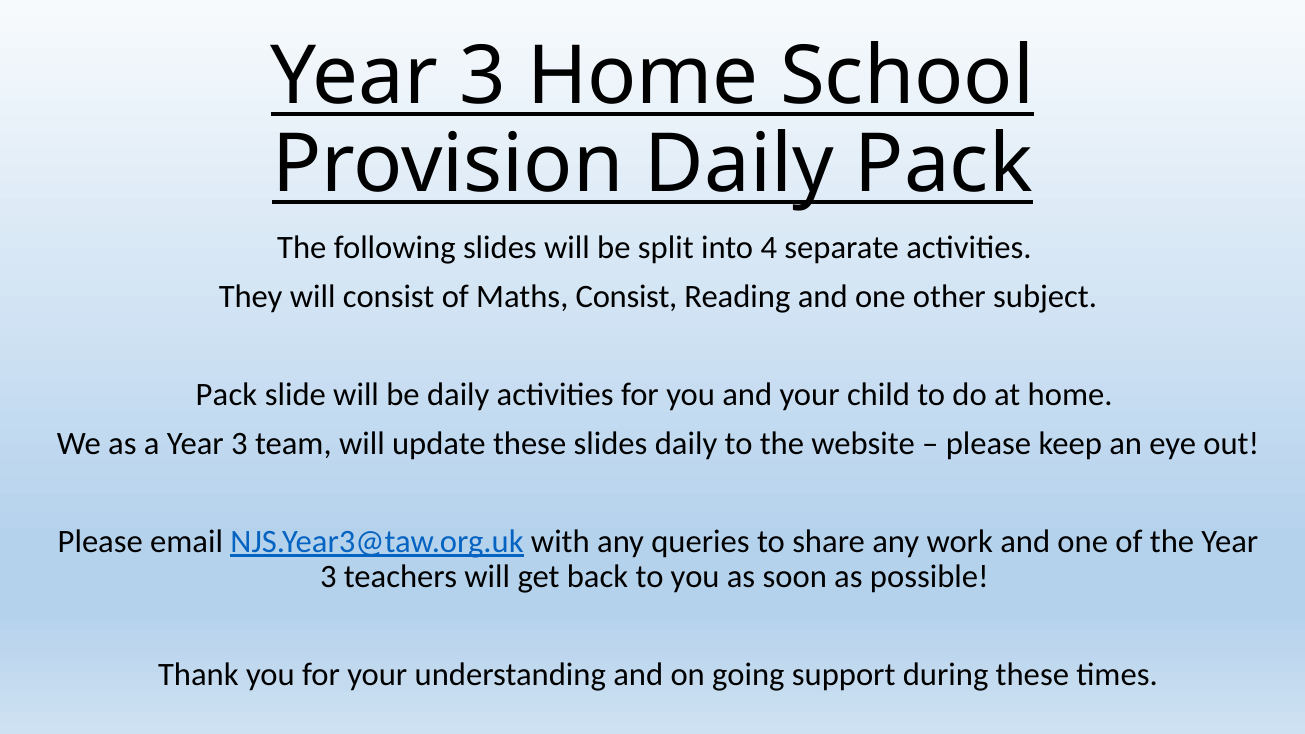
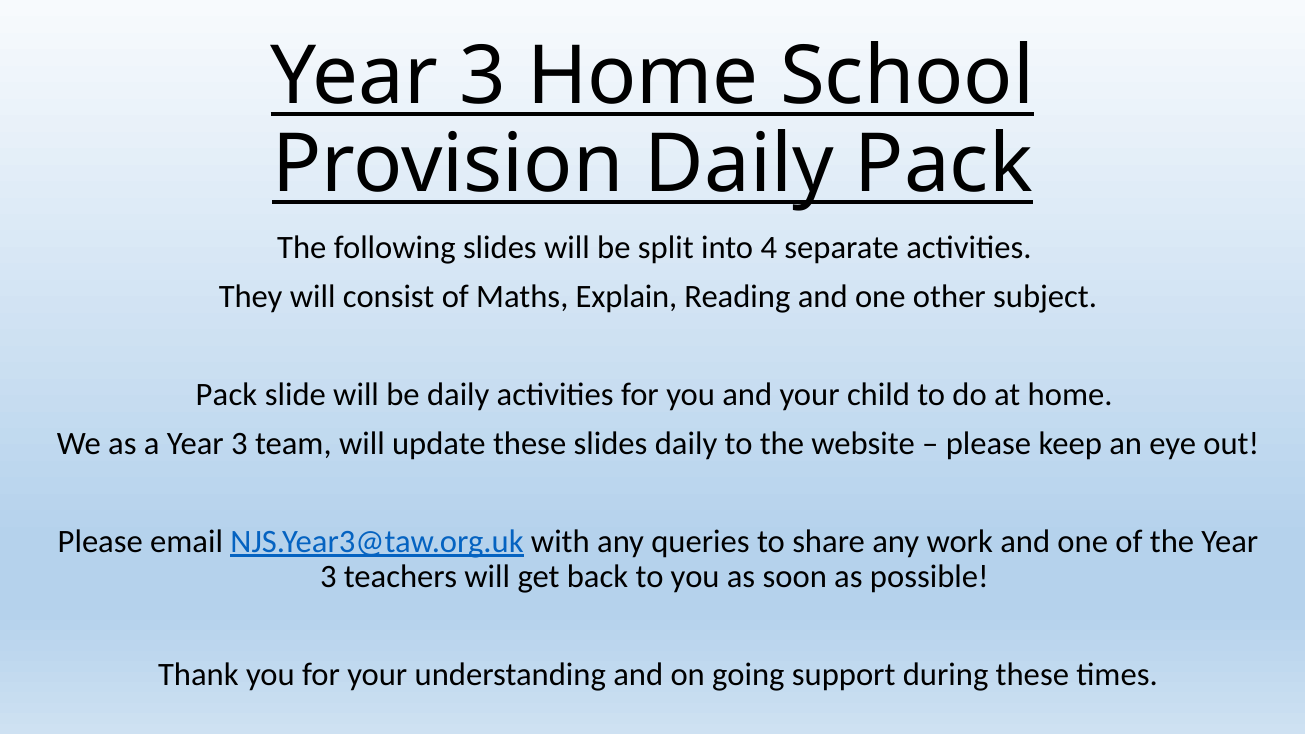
Maths Consist: Consist -> Explain (626, 297)
